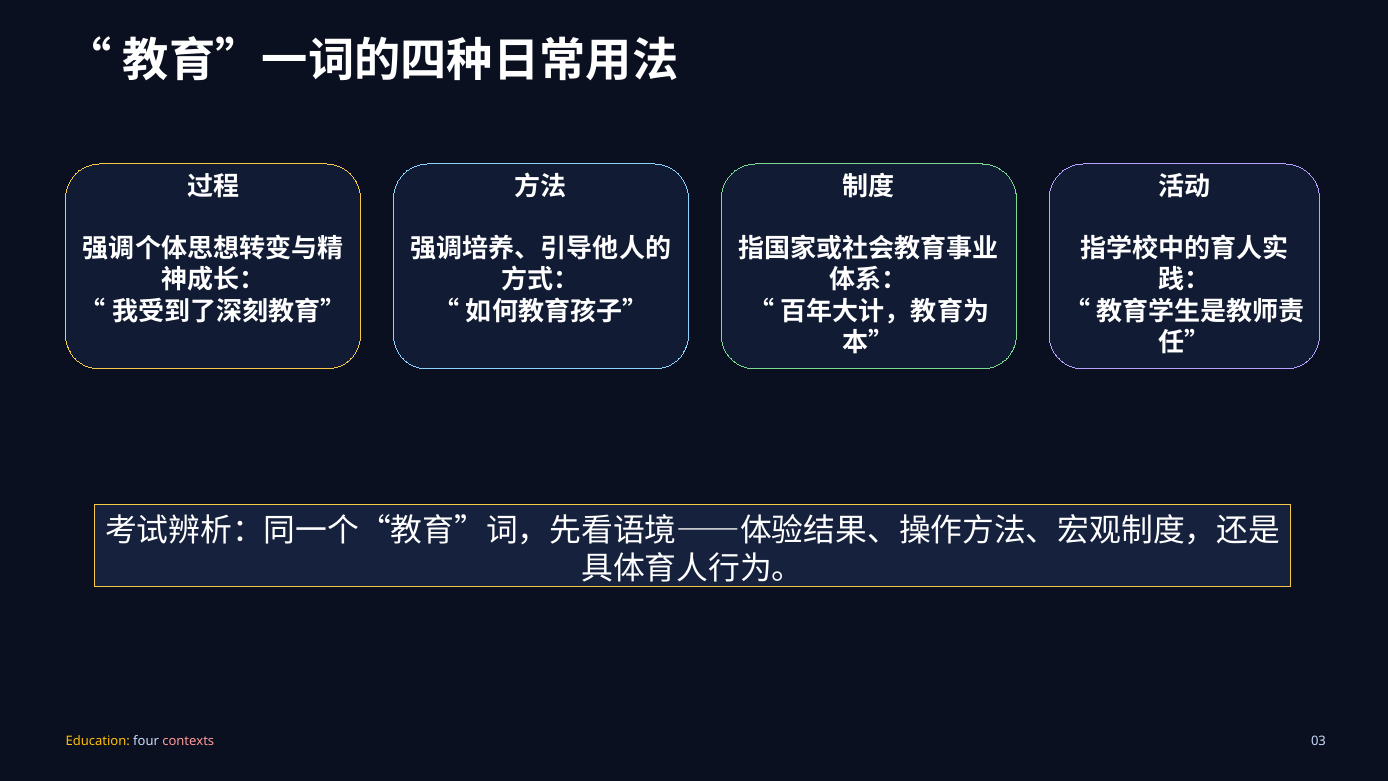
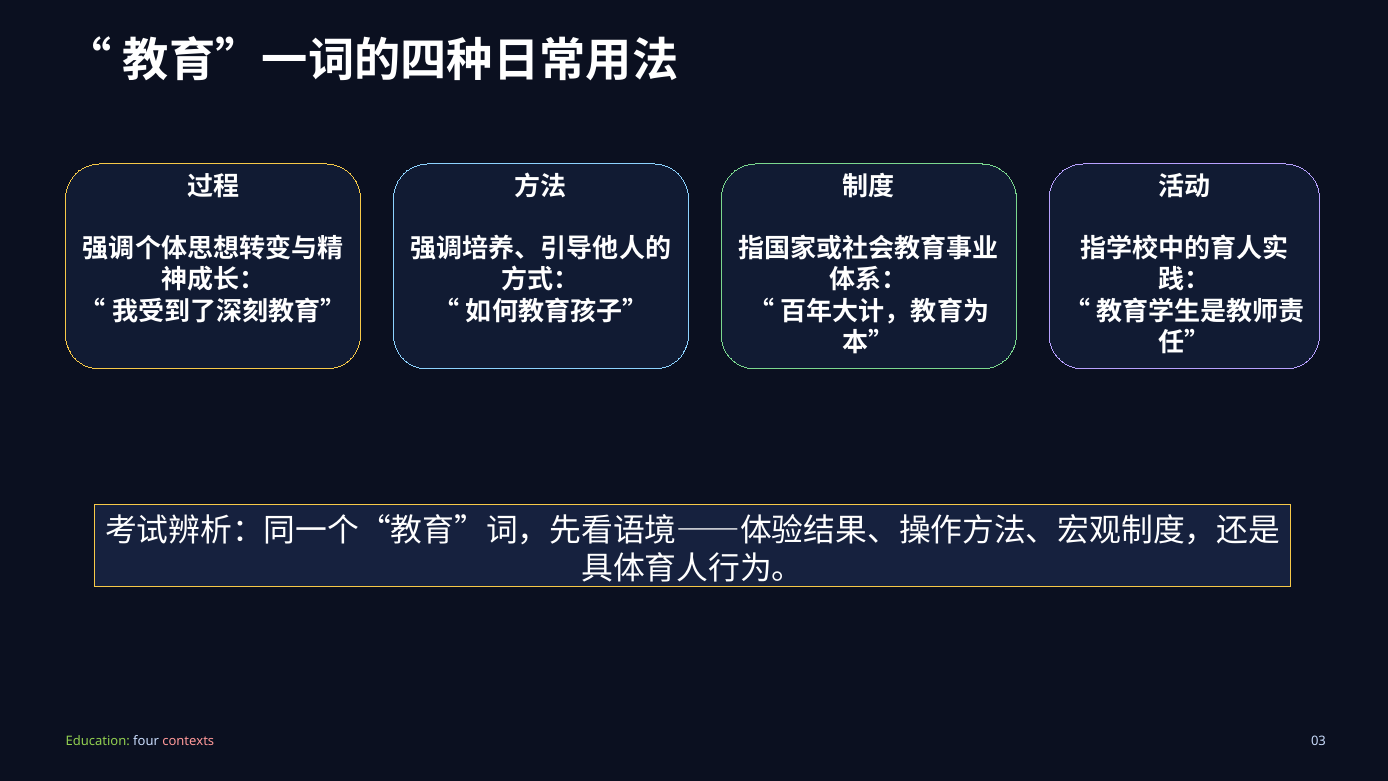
Education colour: yellow -> light green (98, 741)
